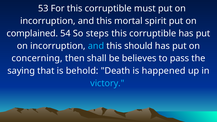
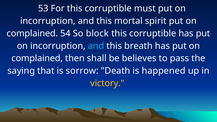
steps: steps -> block (97, 33)
should: should -> breath (138, 46)
concerning: concerning -> complained (37, 58)
behold: behold -> sorrow (82, 71)
victory colour: light blue -> yellow (107, 83)
